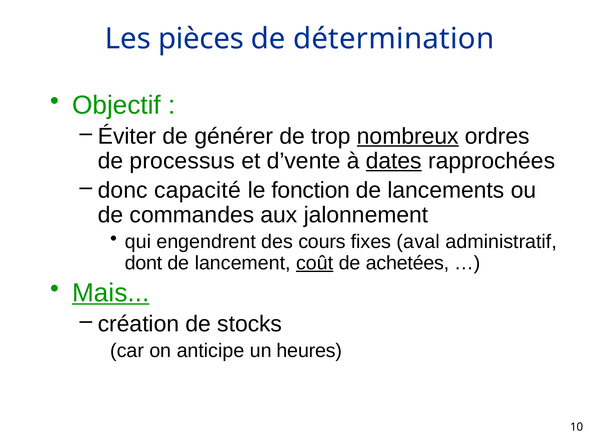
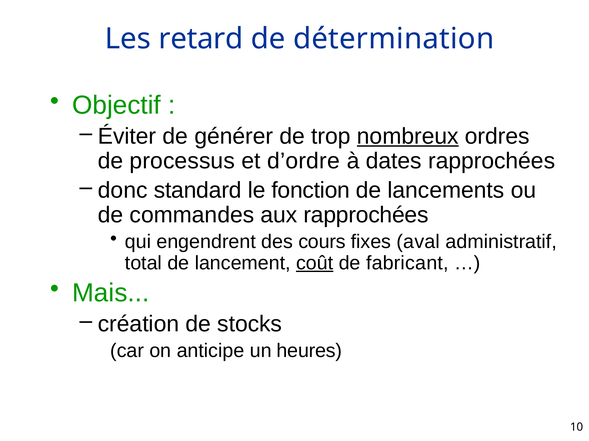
pièces: pièces -> retard (201, 39)
d’vente: d’vente -> d’ordre (304, 161)
dates underline: present -> none (394, 161)
capacité: capacité -> standard (198, 190)
aux jalonnement: jalonnement -> rapprochées (366, 215)
dont: dont -> total (143, 263)
achetées: achetées -> fabricant (407, 263)
Mais underline: present -> none (111, 293)
